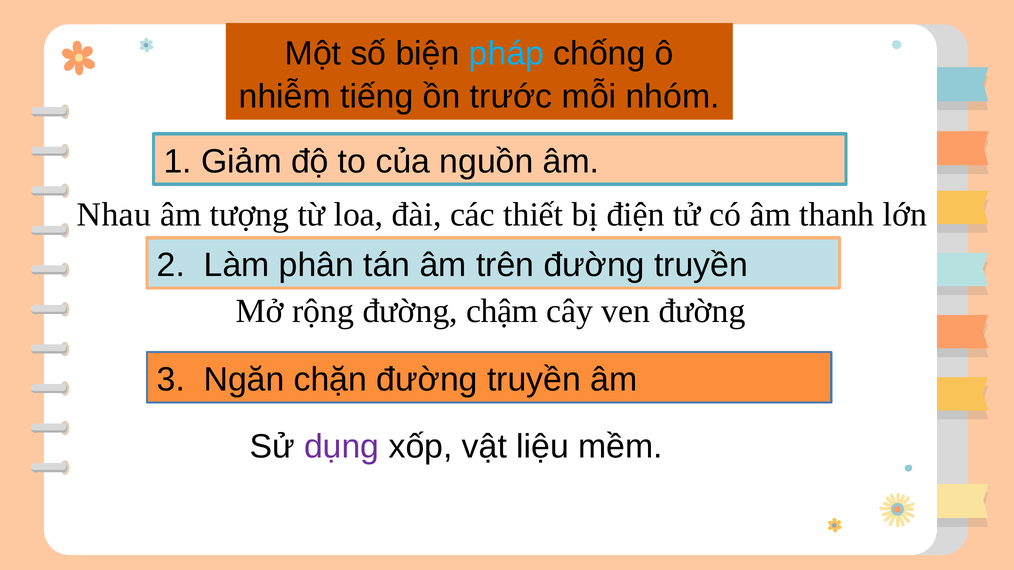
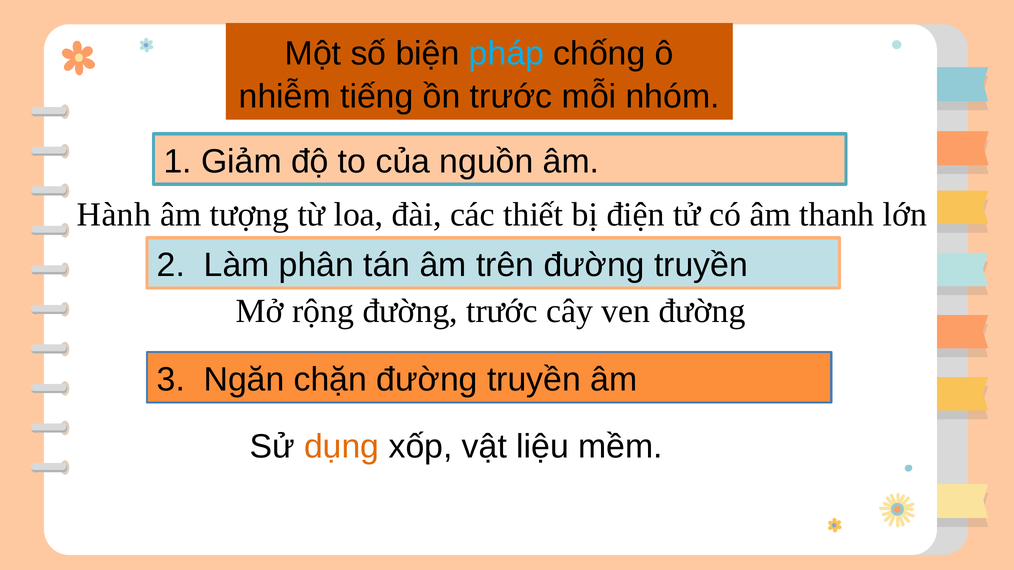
Nhau: Nhau -> Hành (114, 215)
đường chậm: chậm -> trước (502, 311)
dụng colour: purple -> orange (342, 447)
